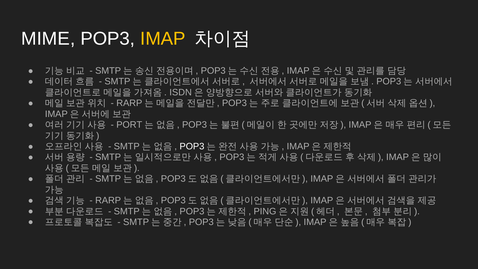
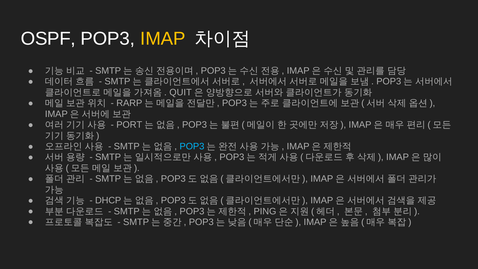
MIME: MIME -> OSPF (48, 39)
ISDN: ISDN -> QUIT (181, 92)
POP3 colour: white -> light blue (192, 146)
RARP: RARP -> DHCP (108, 200)
